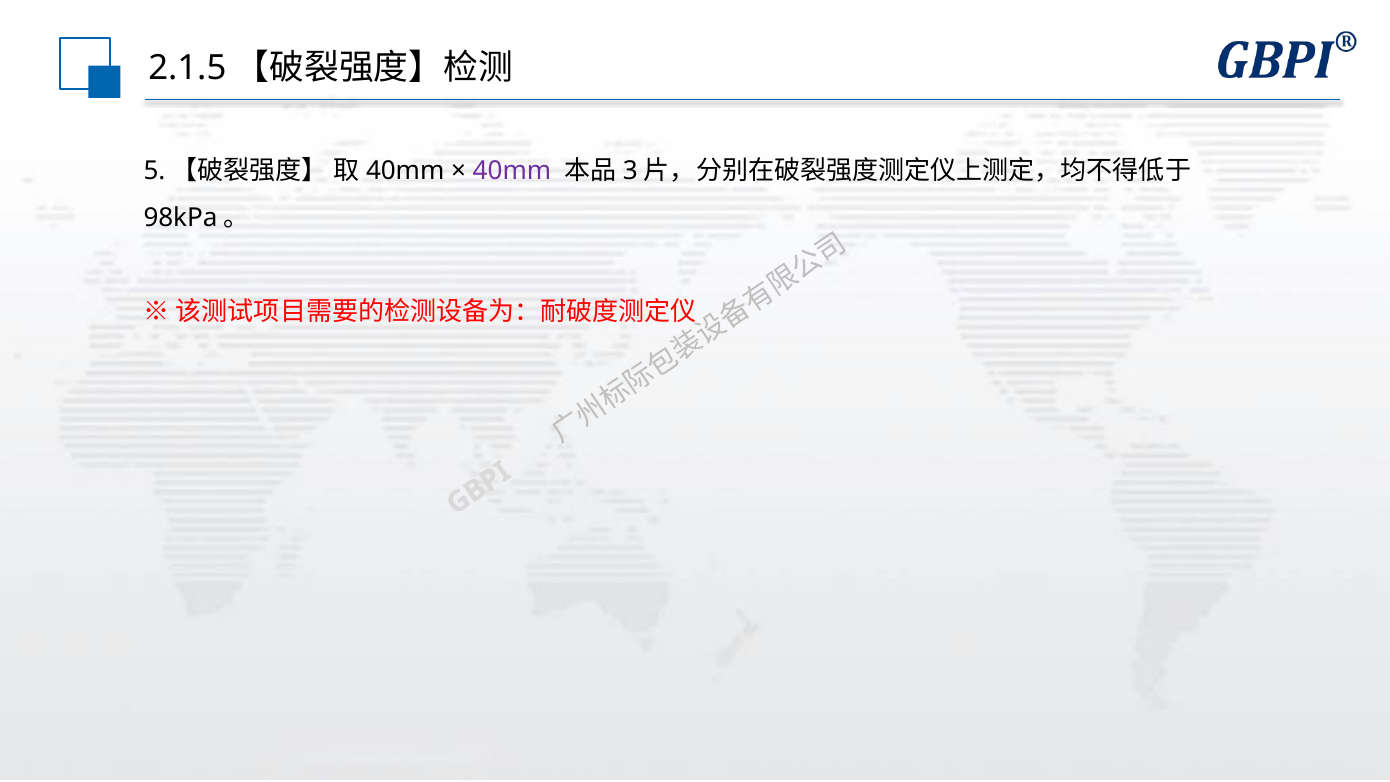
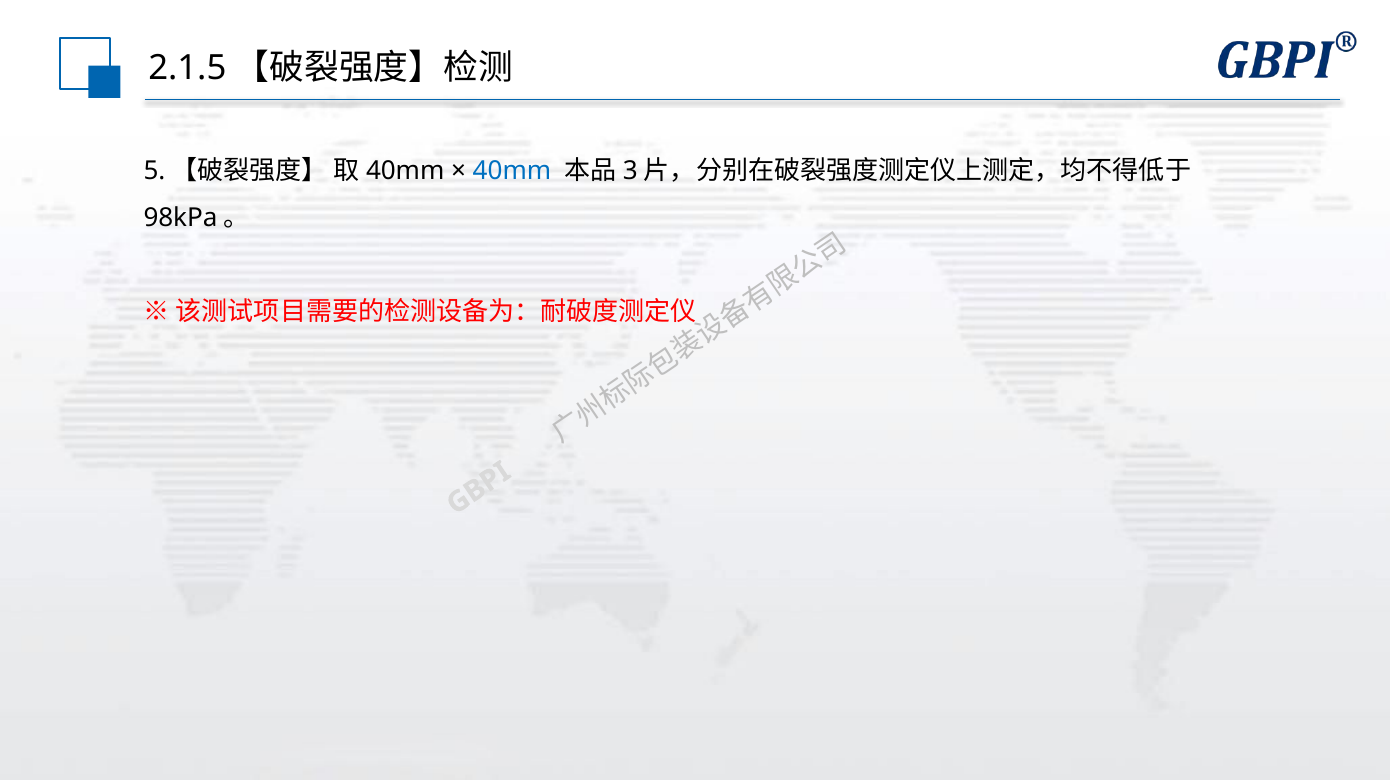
40mm colour: purple -> blue (512, 171)
